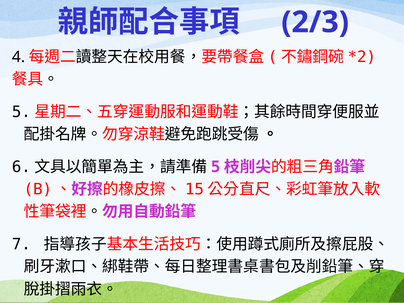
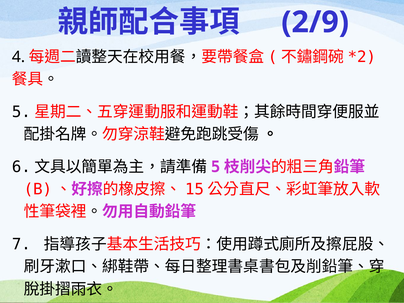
2/3: 2/3 -> 2/9 (315, 22)
